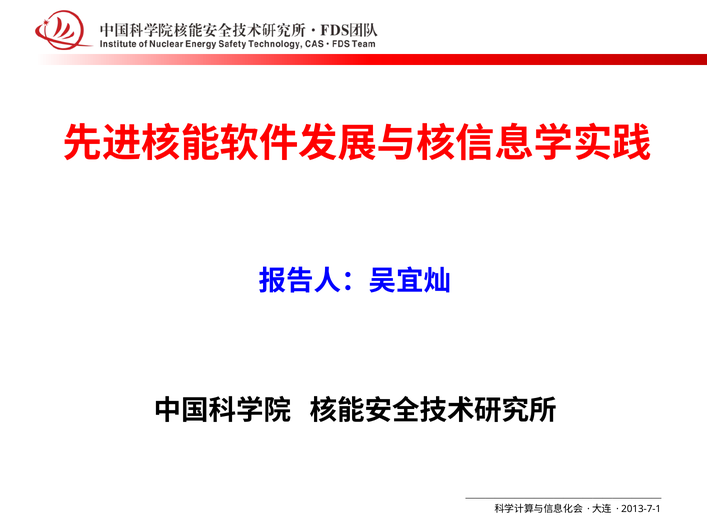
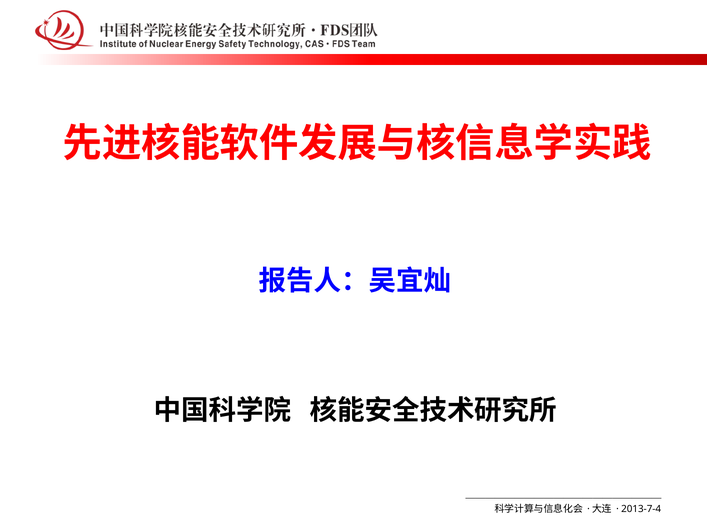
2013-7-1: 2013-7-1 -> 2013-7-4 (641, 509)
